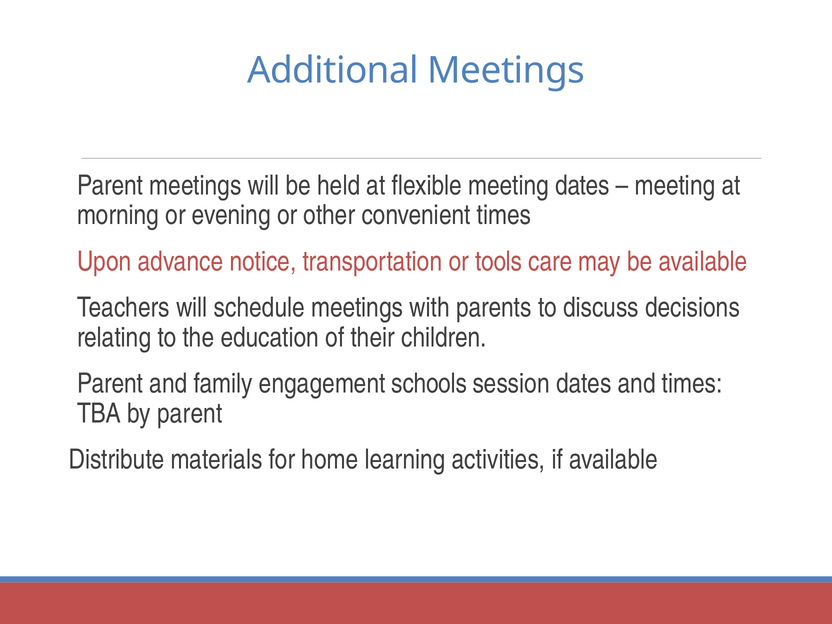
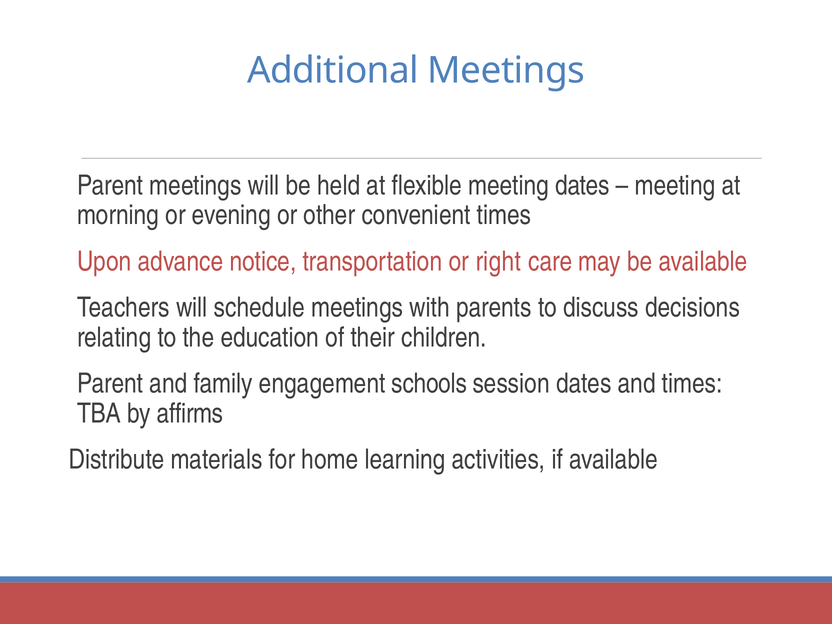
tools: tools -> right (498, 261)
by parent: parent -> affirms (190, 414)
